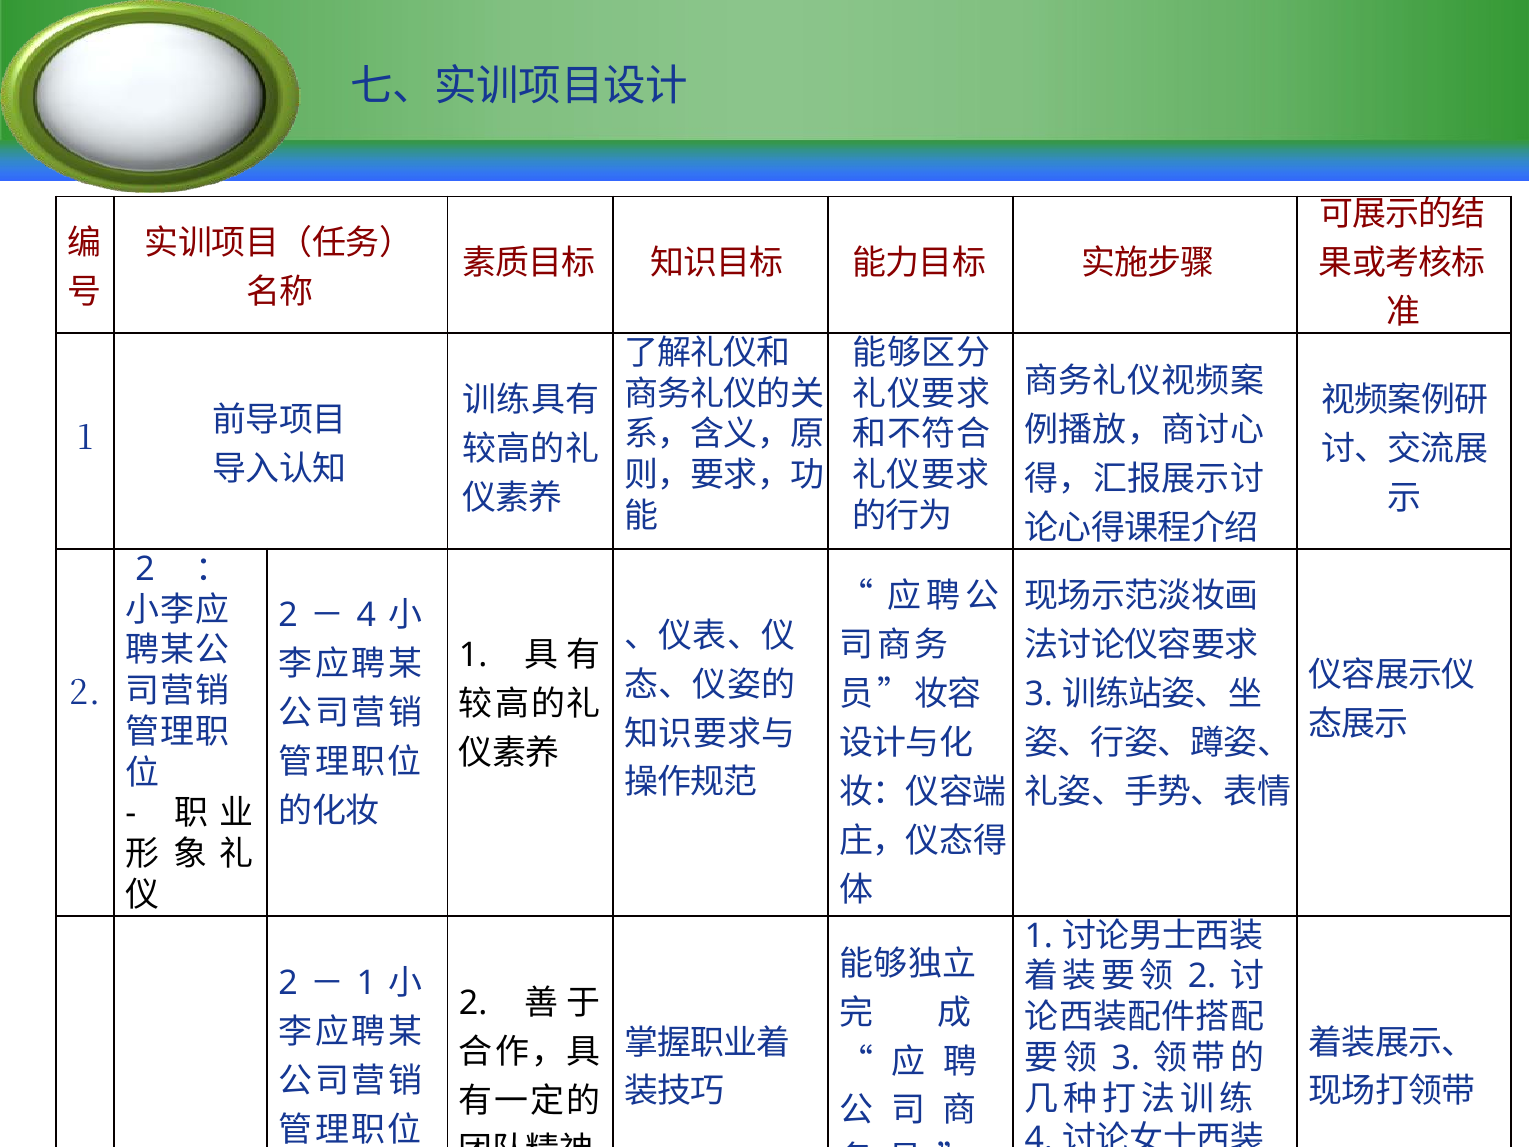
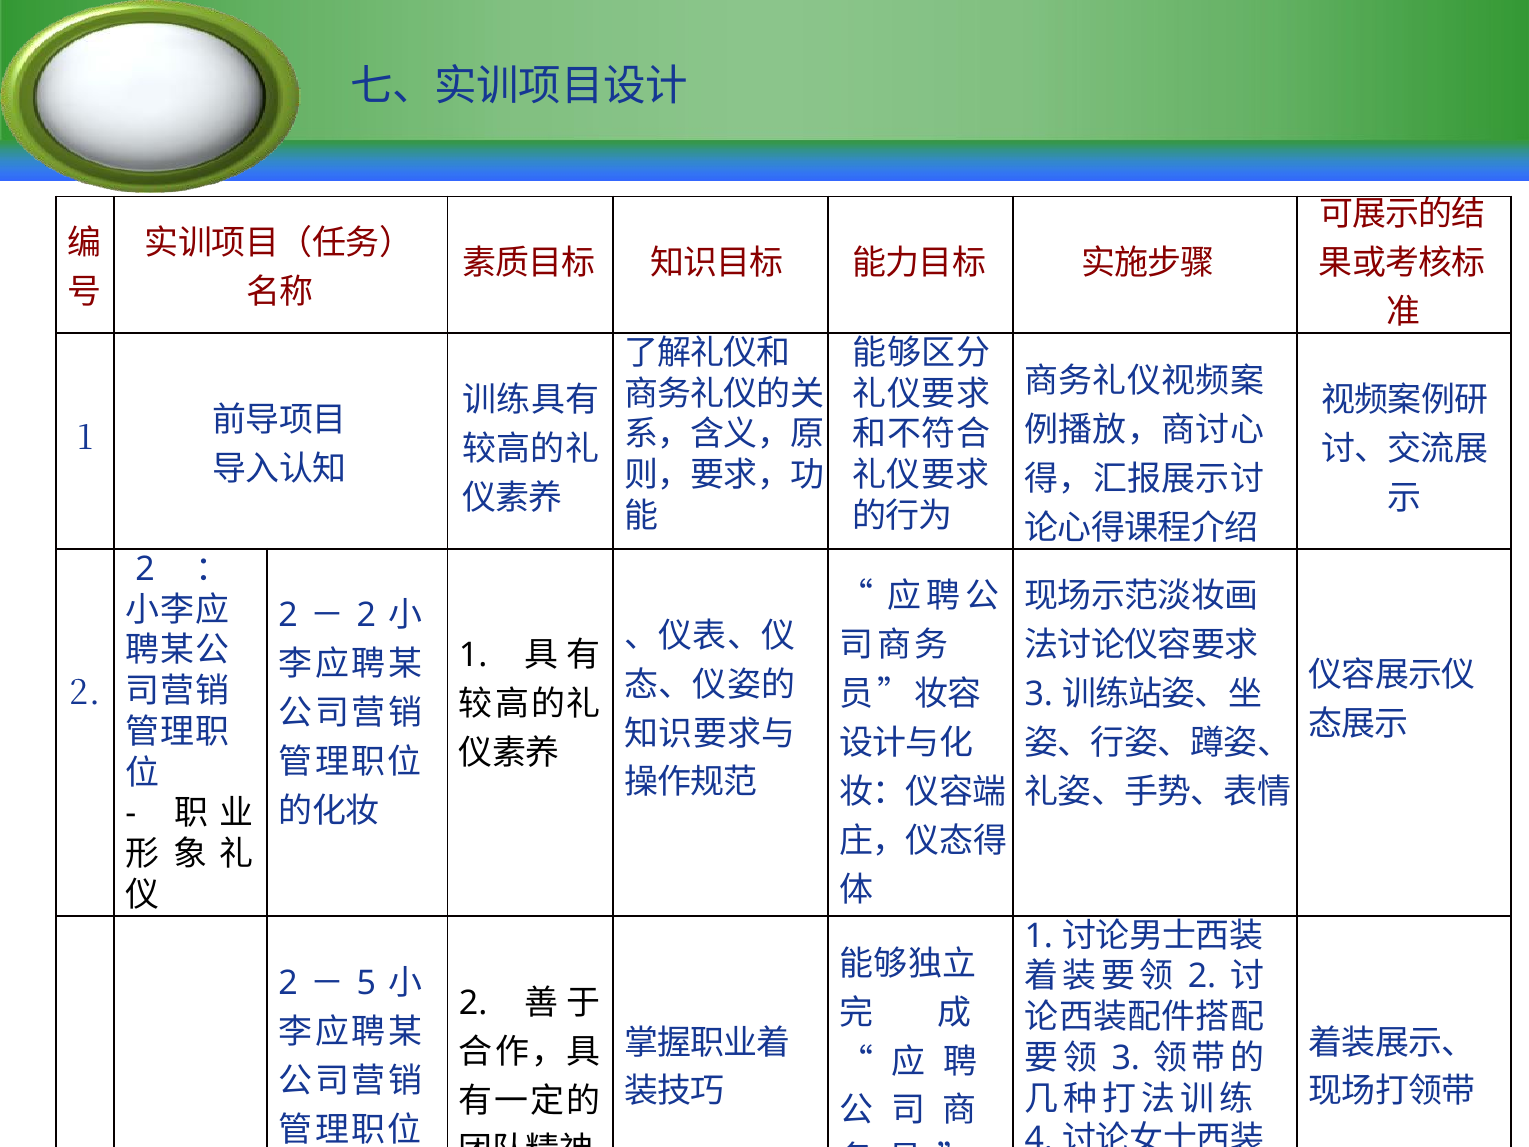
4: 4 -> 2 (366, 615)
1: 1 -> 5 (366, 983)
